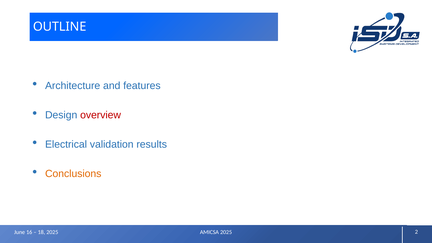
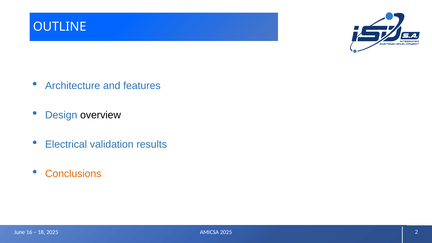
overview colour: red -> black (101, 115)
